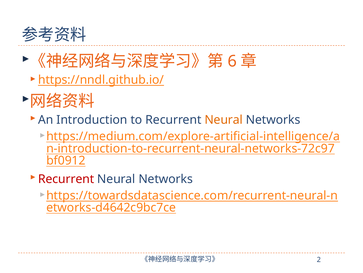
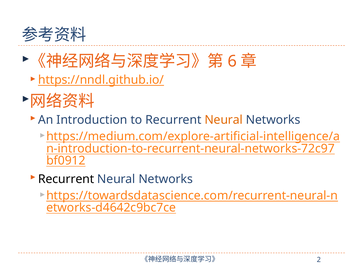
Recurrent colour: red -> black (66, 179)
